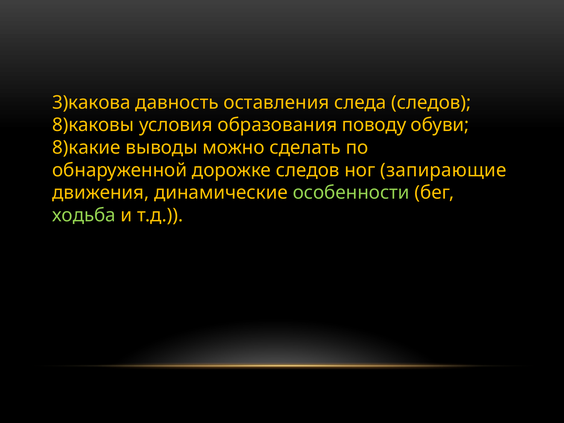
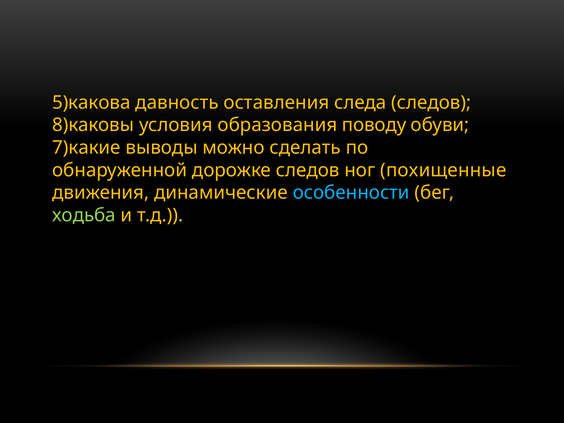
3)какова: 3)какова -> 5)какова (91, 102)
8)какие: 8)какие -> 7)какие (86, 148)
запирающие: запирающие -> похищенные (443, 170)
особенности colour: light green -> light blue (351, 193)
